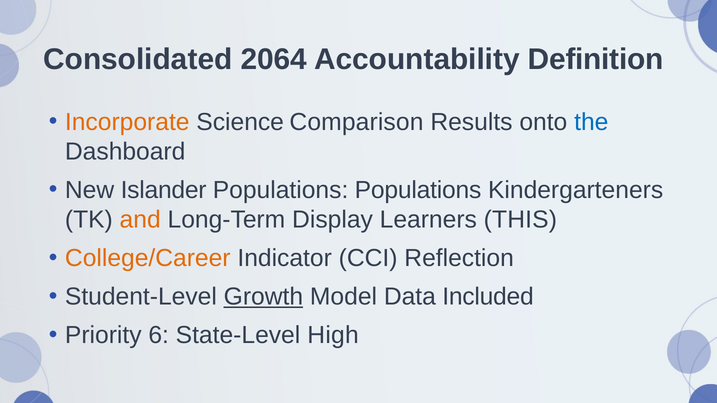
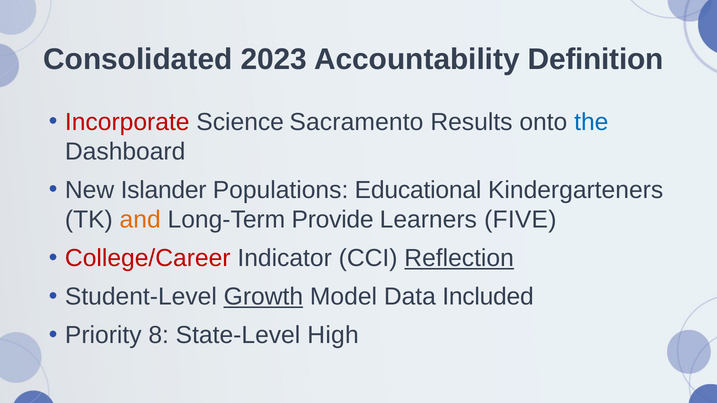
2064: 2064 -> 2023 (274, 59)
Incorporate colour: orange -> red (127, 122)
Comparison: Comparison -> Sacramento (356, 122)
Populations Populations: Populations -> Educational (418, 190)
Display: Display -> Provide (333, 220)
THIS: THIS -> FIVE (520, 220)
College/Career colour: orange -> red (148, 259)
Reflection underline: none -> present (459, 259)
6: 6 -> 8 (159, 336)
